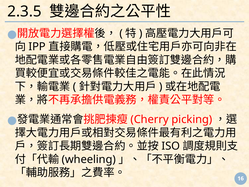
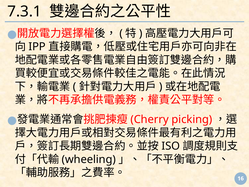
2.3.5: 2.3.5 -> 7.3.1 (24, 11)
